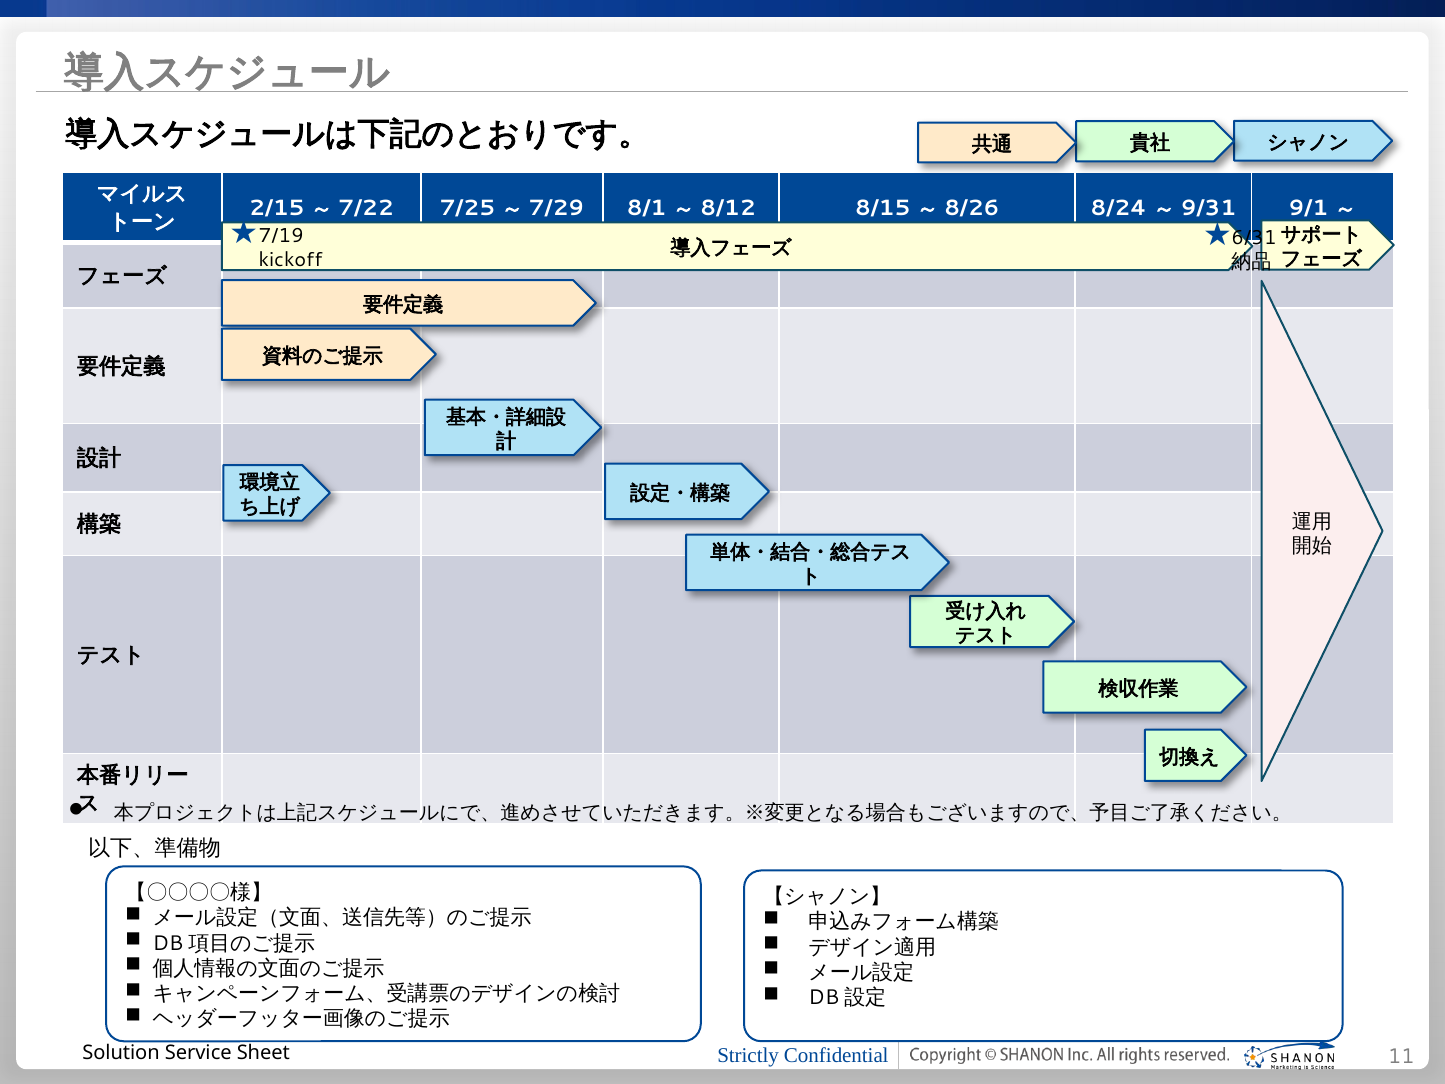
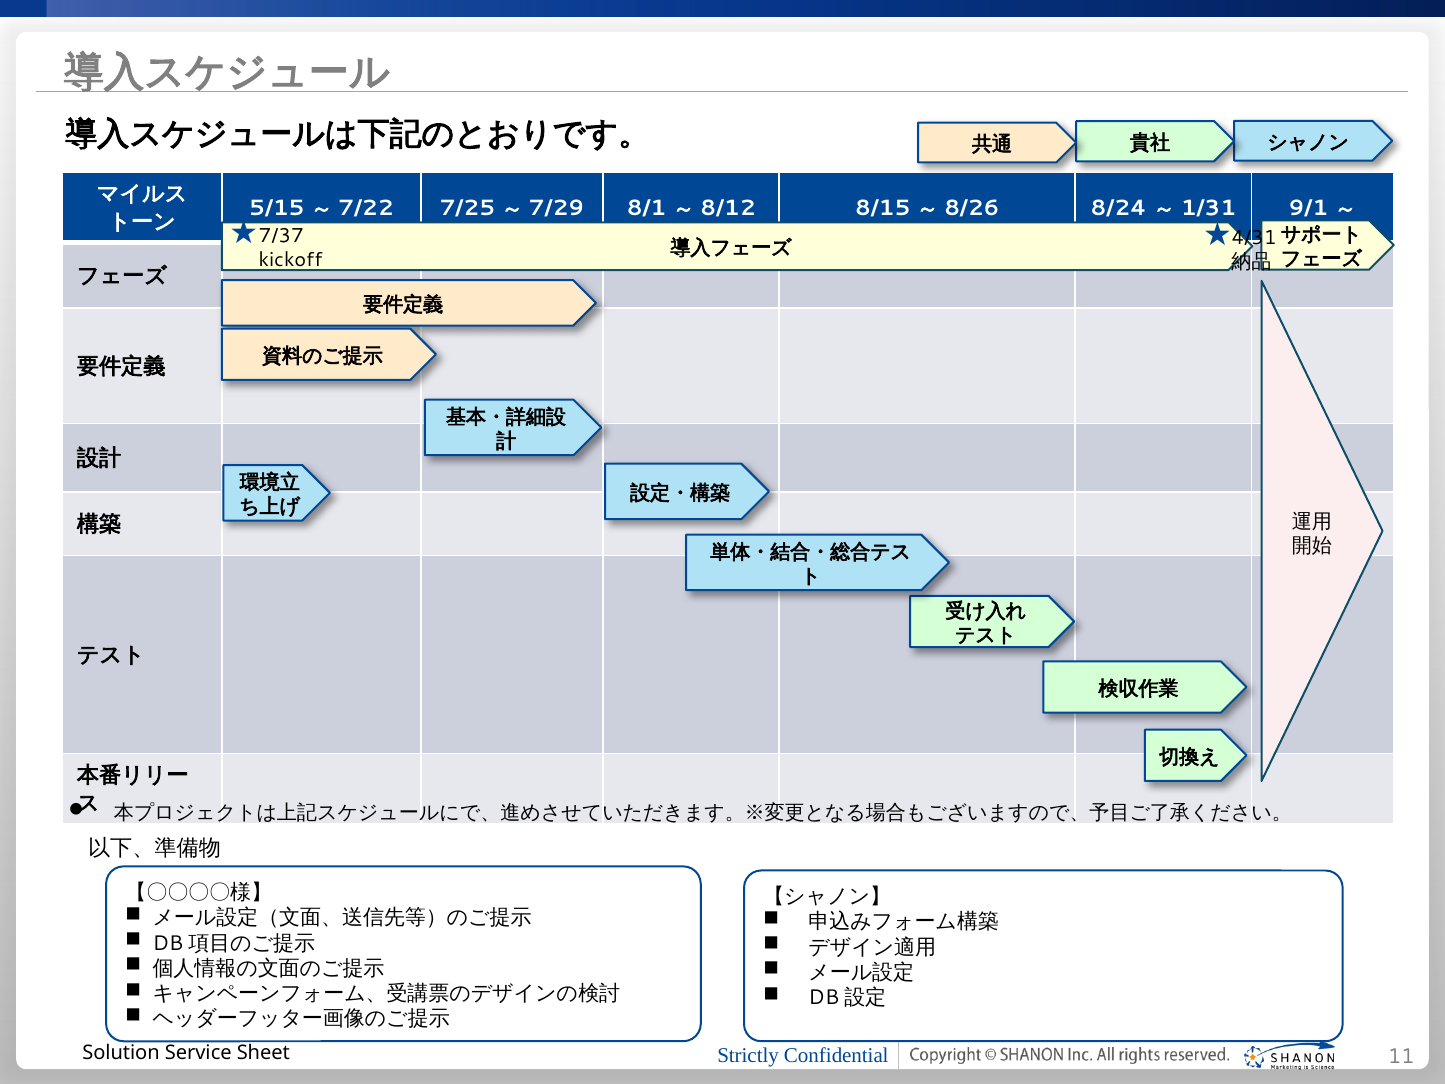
2/15: 2/15 -> 5/15 (277, 208)
9/31: 9/31 -> 1/31 (1208, 208)
6/31: 6/31 -> 4/31 (1254, 238)
7/19: 7/19 -> 7/37 (281, 236)
